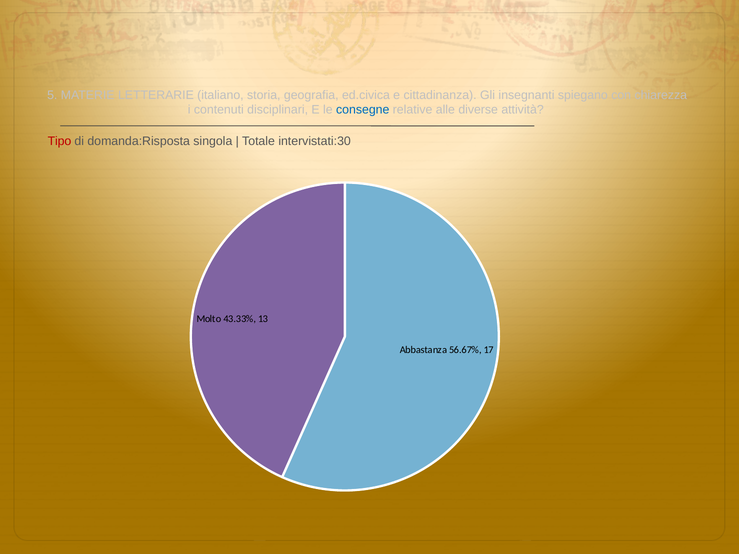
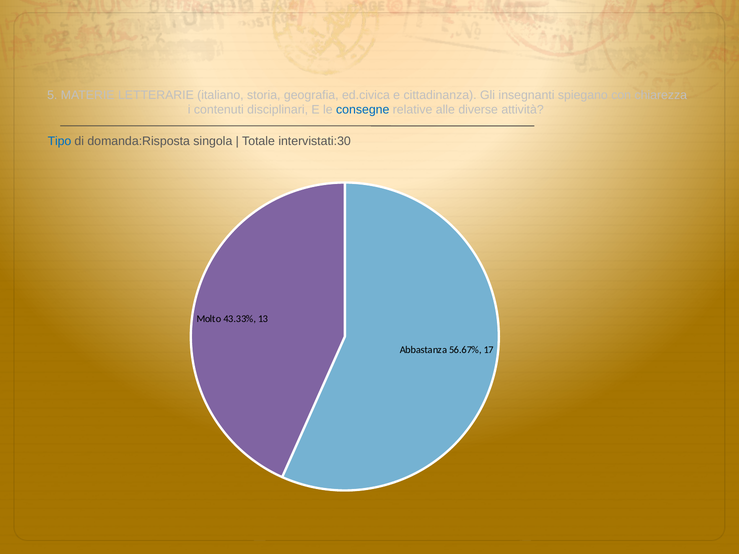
Tipo colour: red -> blue (59, 141)
